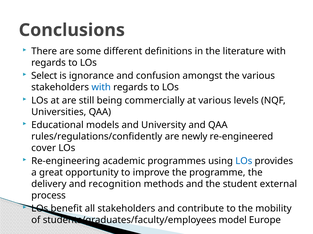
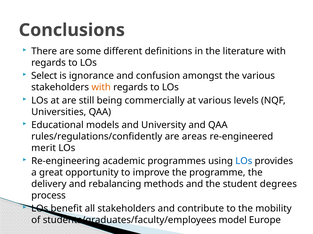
with colour: blue -> orange (101, 88)
newly: newly -> areas (194, 137)
cover: cover -> merit (44, 148)
recognition: recognition -> rebalancing (115, 185)
external: external -> degrees (278, 185)
